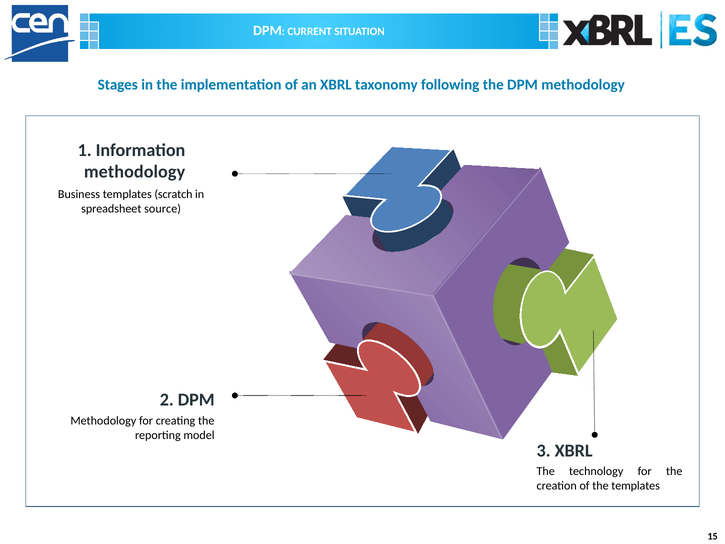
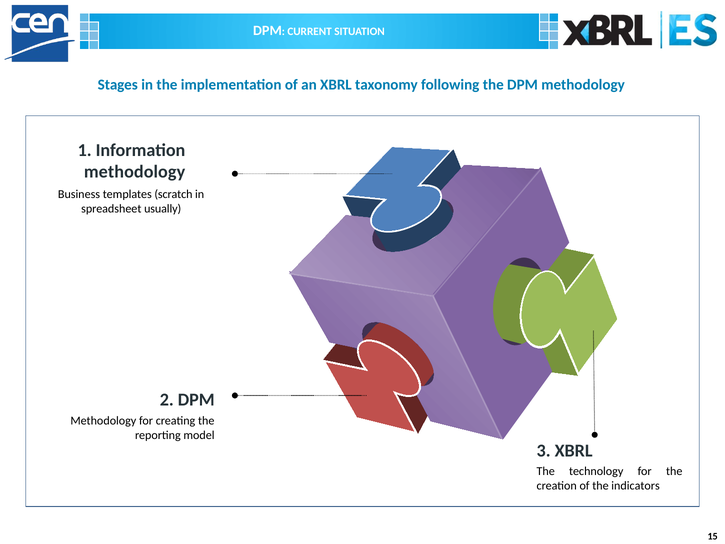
source: source -> usually (163, 209)
the templates: templates -> indicators (636, 486)
